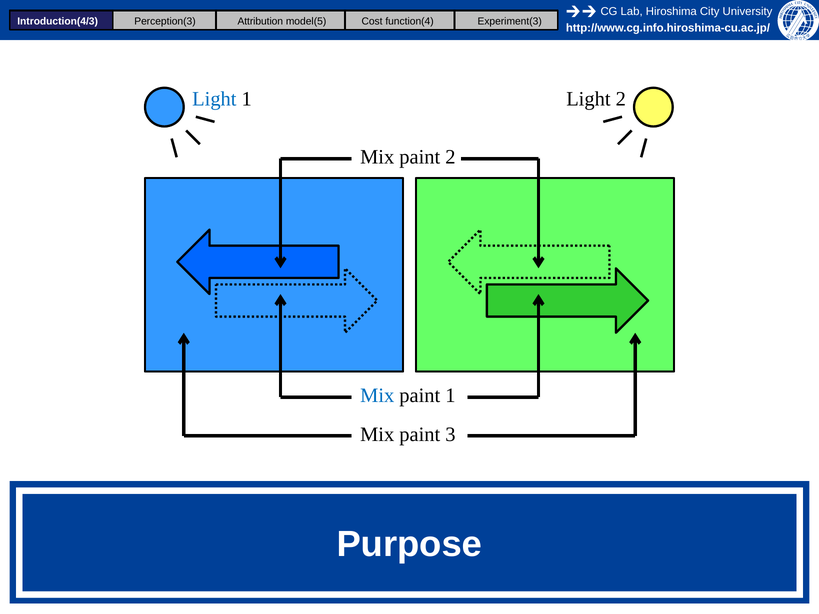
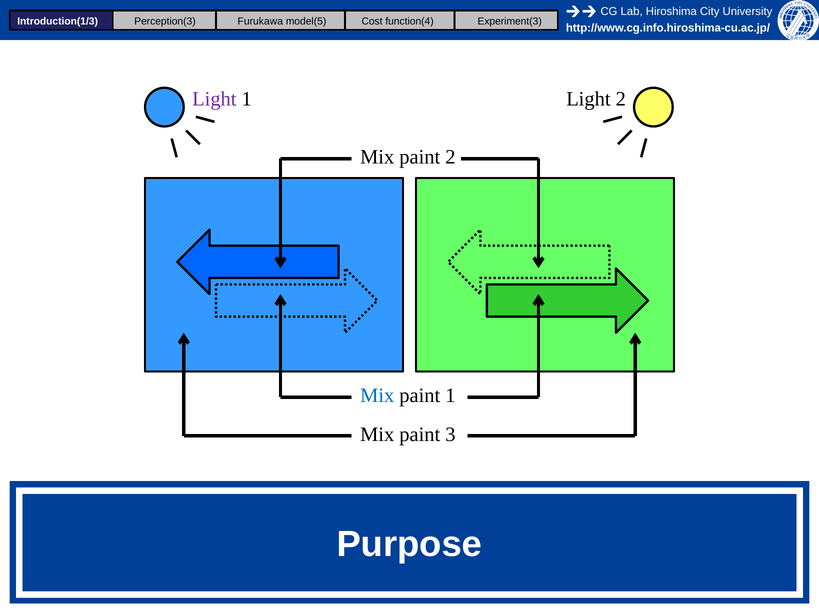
Introduction(4/3: Introduction(4/3 -> Introduction(1/3 (58, 21)
Attribution: Attribution -> Furukawa (260, 21)
Light colour: blue -> purple (214, 99)
